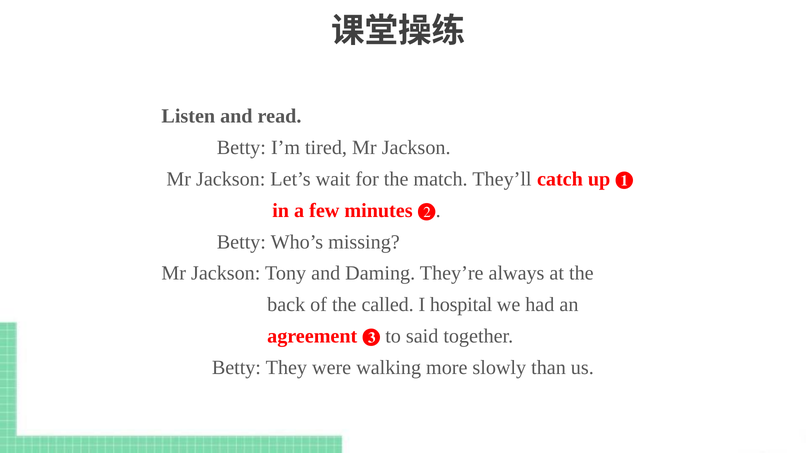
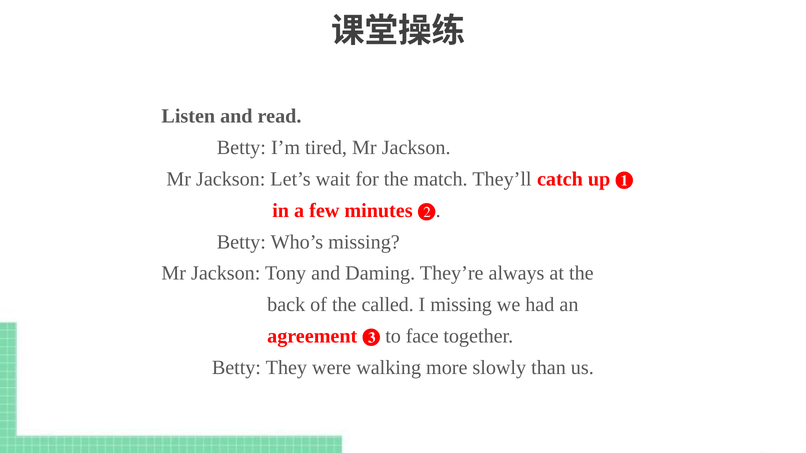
I hospital: hospital -> missing (461, 305)
said: said -> face (422, 336)
